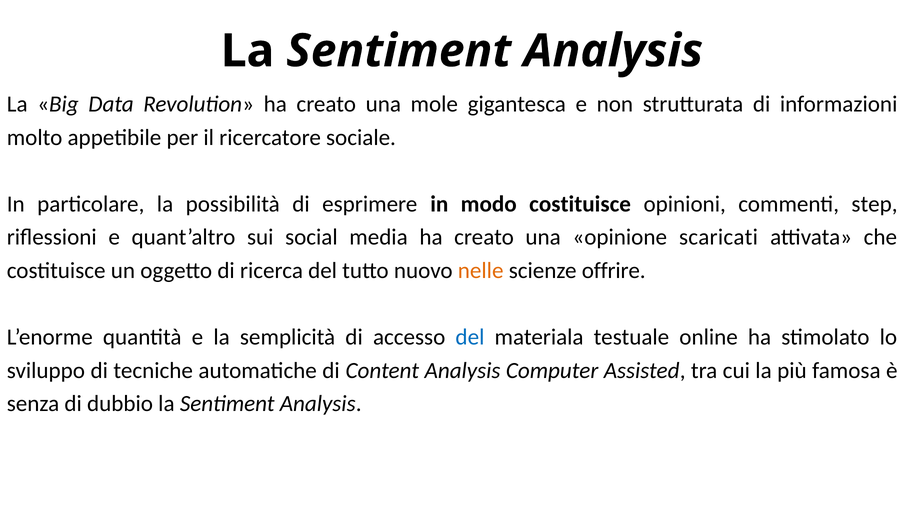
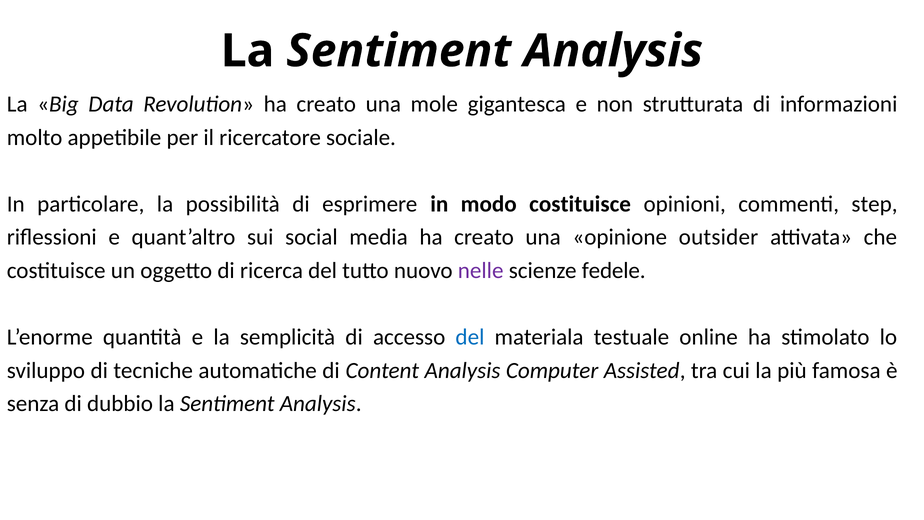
scaricati: scaricati -> outsider (719, 237)
nelle colour: orange -> purple (481, 270)
offrire: offrire -> fedele (614, 270)
